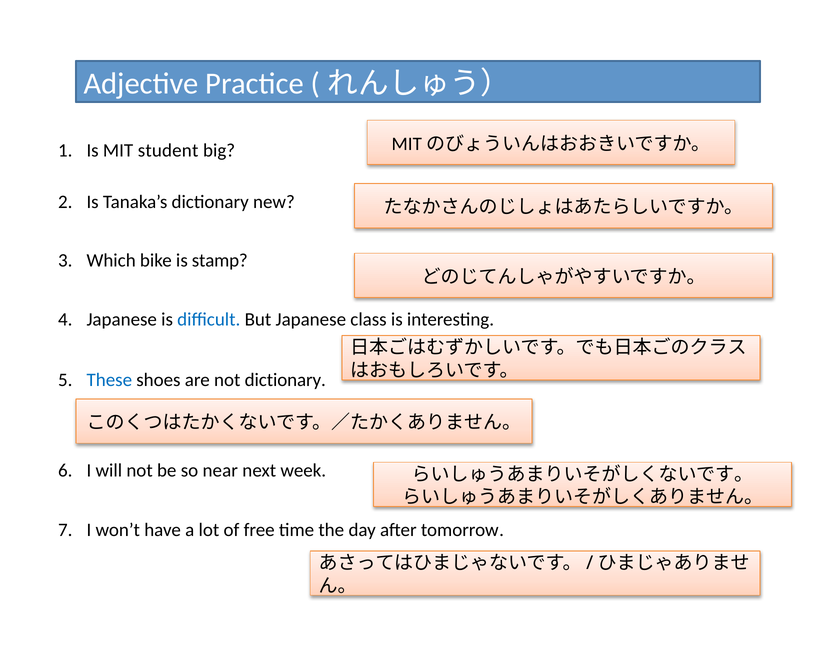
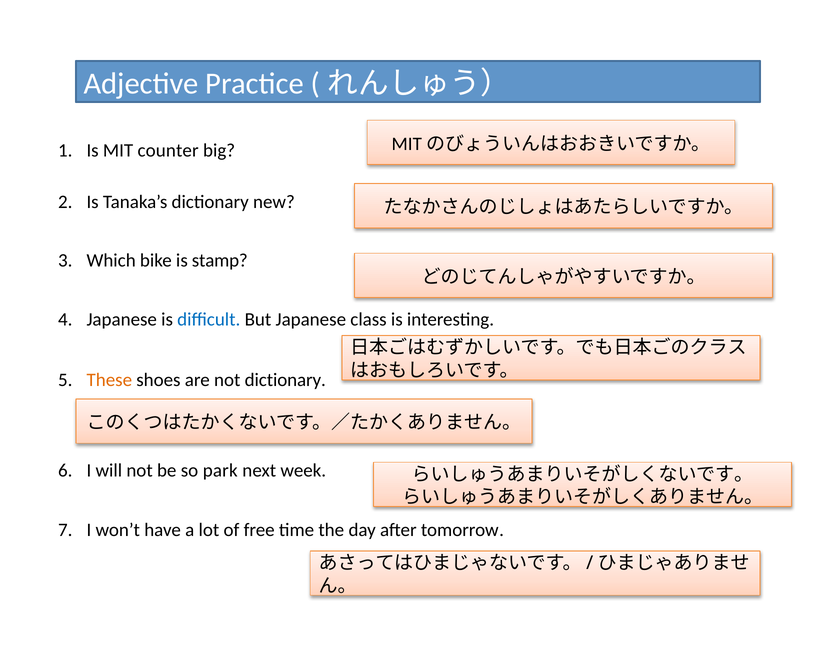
student: student -> counter (168, 151)
These colour: blue -> orange (109, 380)
near: near -> park (220, 471)
